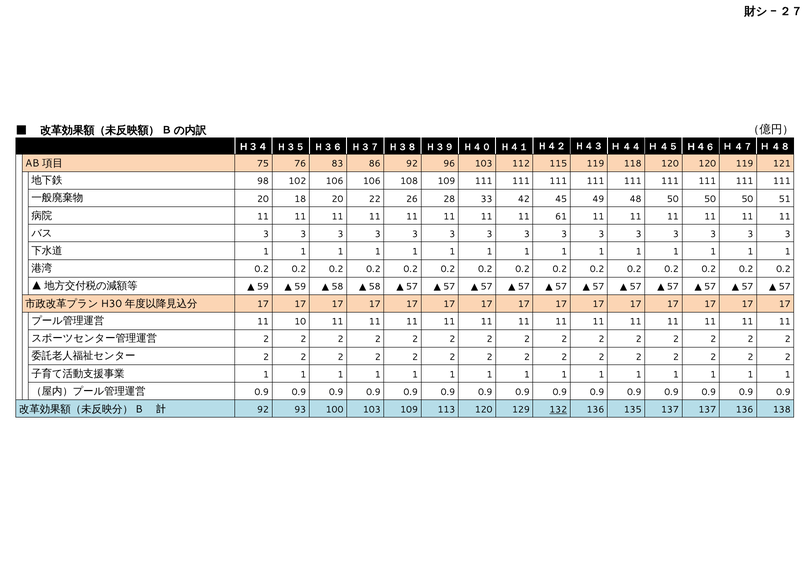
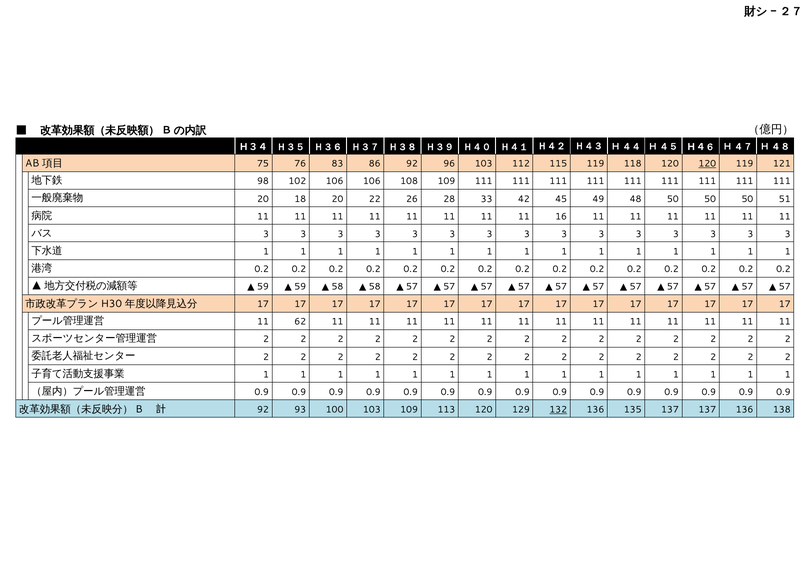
120 underline: none -> present (707, 164)
61: 61 -> 16 (561, 216)
10: 10 -> 62 (300, 322)
